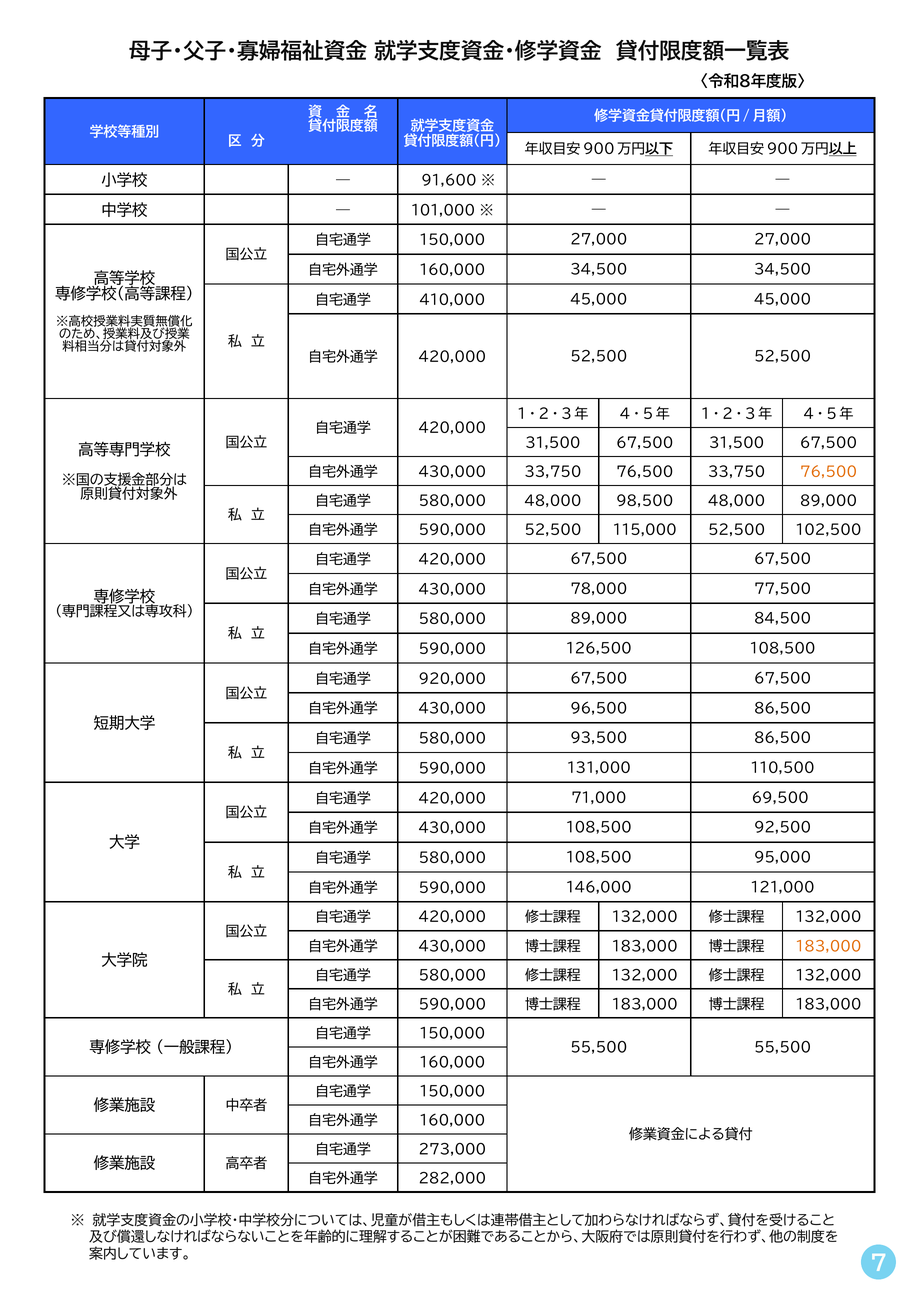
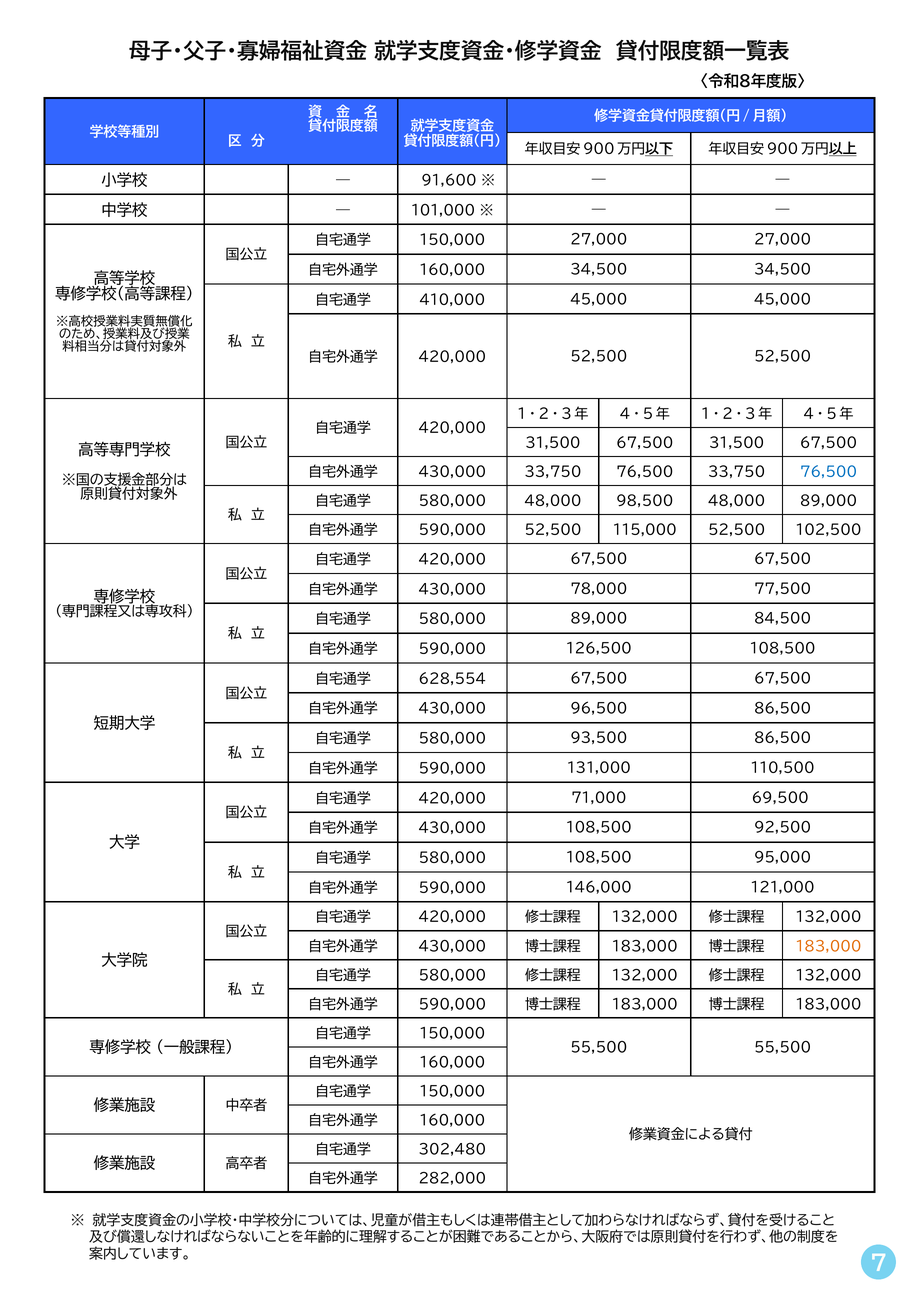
76,500 colour: orange -> blue (829, 472)
920,000: 920,000 -> 628,554 (452, 679)
273,000: 273,000 -> 302,480 (452, 1149)
